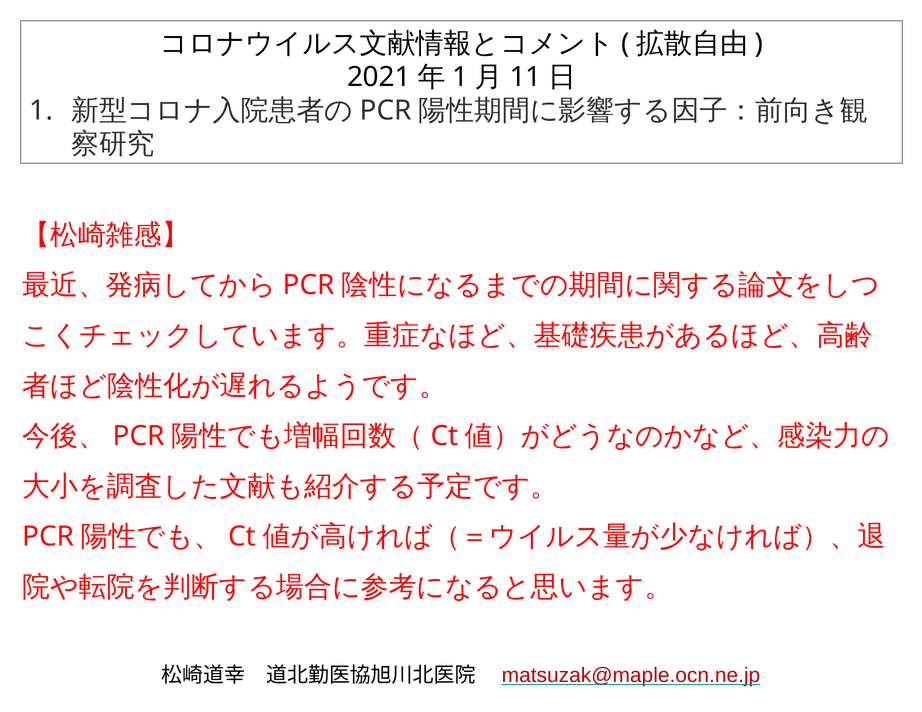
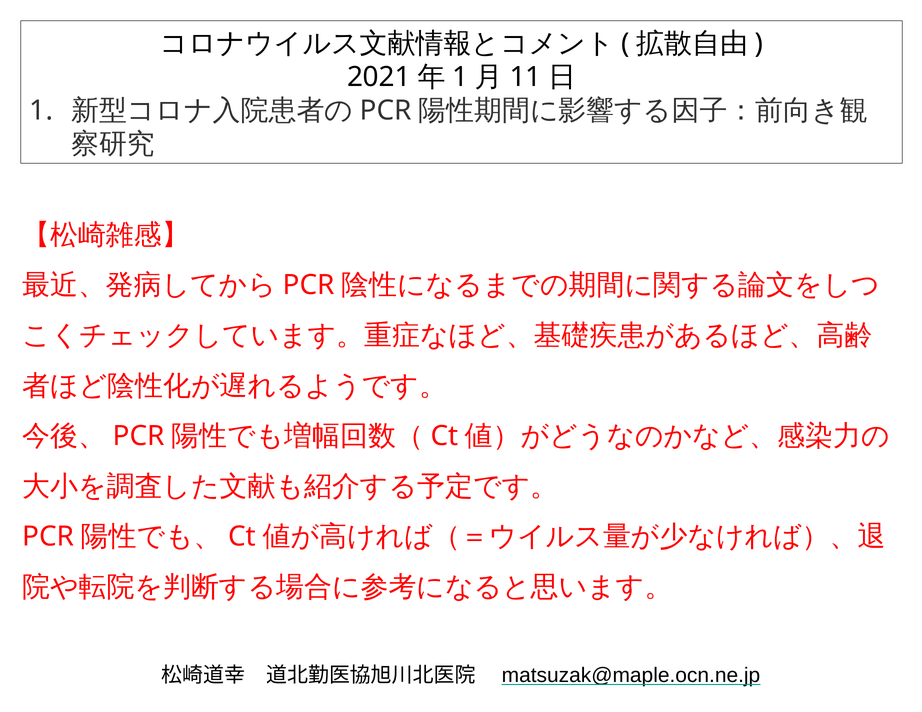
matsuzak@maple.ocn.ne.jp colour: red -> black (631, 676)
